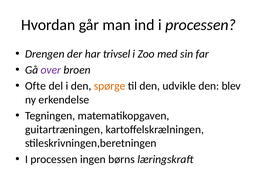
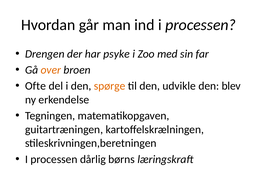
trivsel: trivsel -> psyke (117, 54)
over colour: purple -> orange (51, 70)
ingen: ingen -> dårlig (93, 159)
